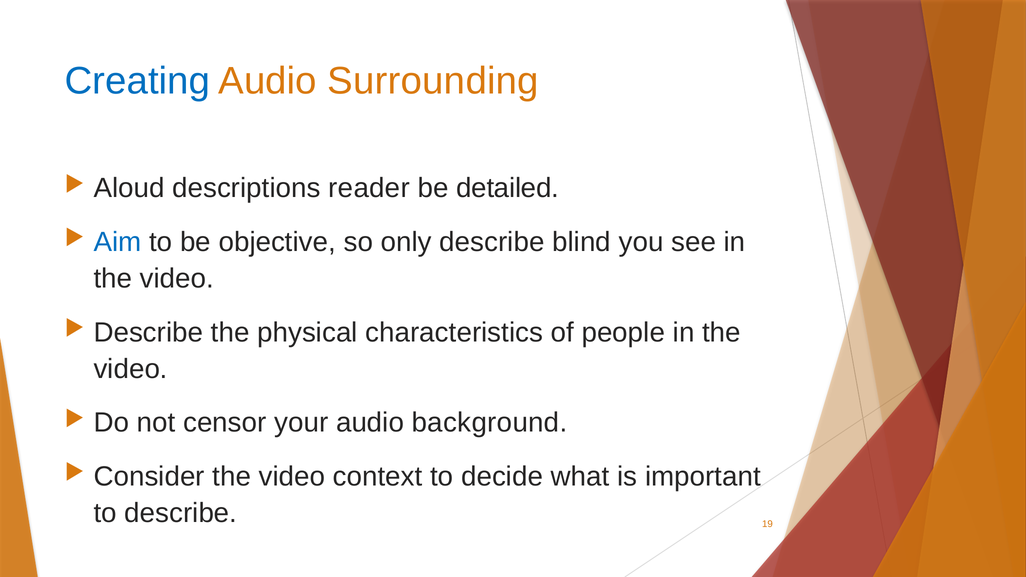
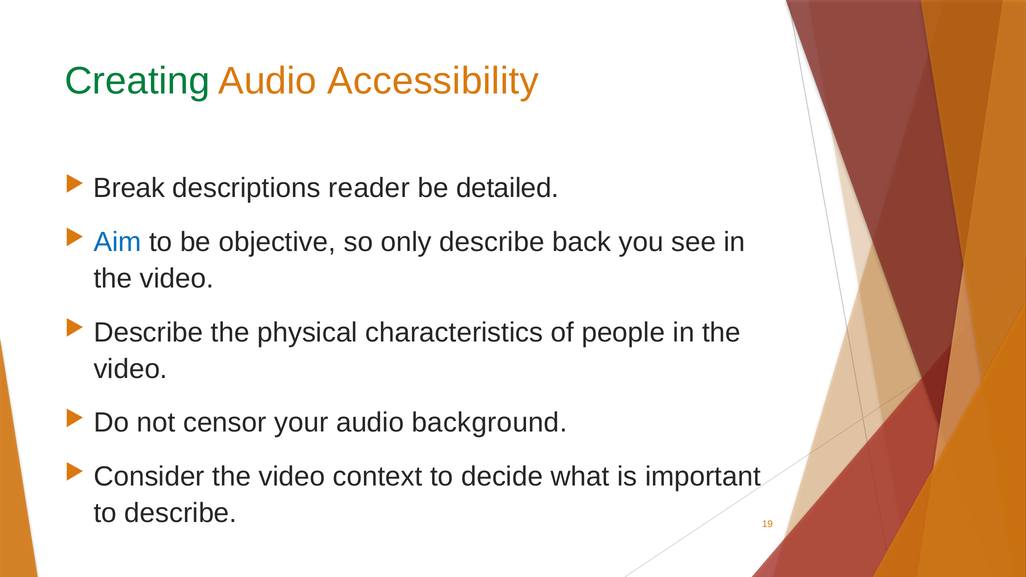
Creating colour: blue -> green (137, 81)
Surrounding: Surrounding -> Accessibility (433, 81)
Aloud: Aloud -> Break (129, 188)
blind: blind -> back (582, 242)
